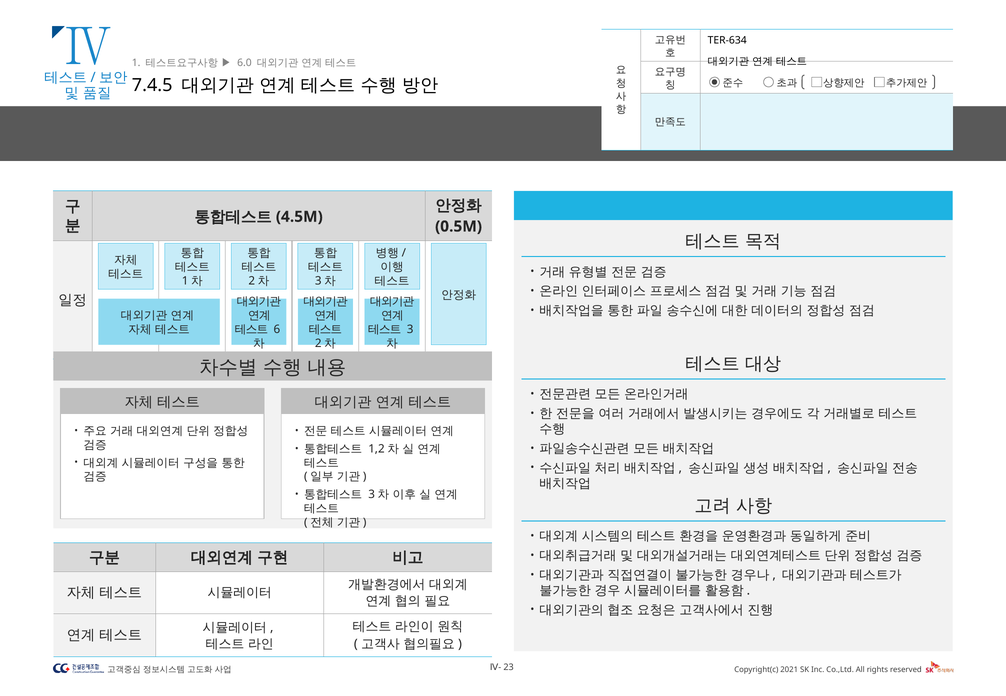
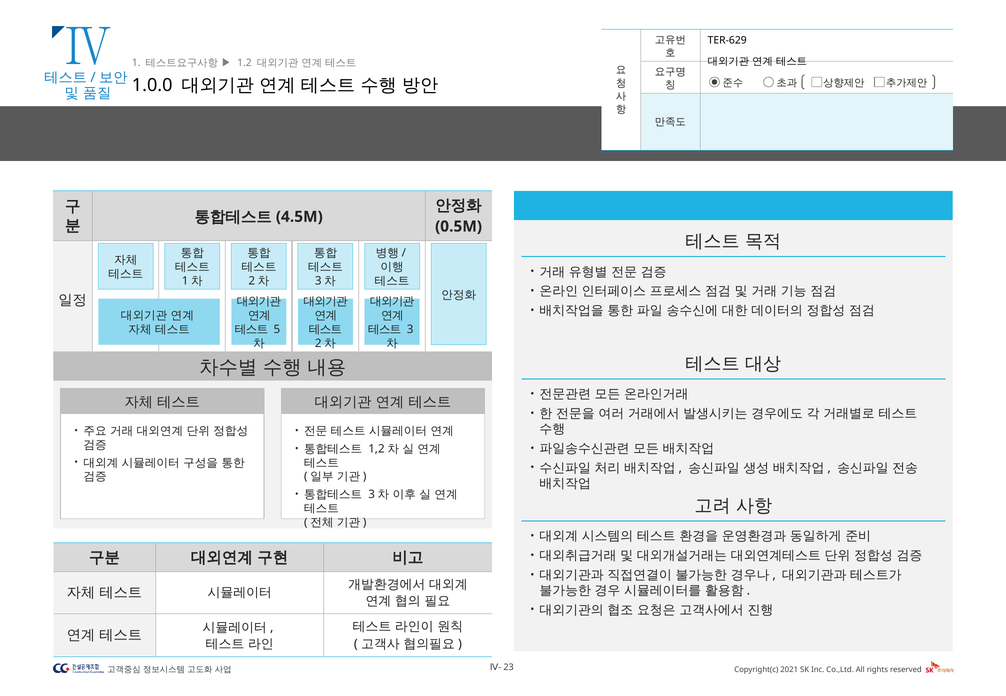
TER-634: TER-634 -> TER-629 (727, 40)
6.0: 6.0 -> 1.2 (244, 63)
7.4.5: 7.4.5 -> 1.0.0 (152, 85)
6: 6 -> 5 (277, 330)
